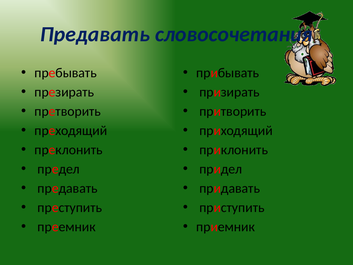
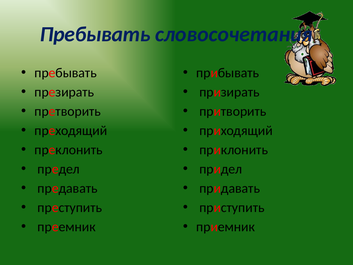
Предавать: Предавать -> Пребывать (95, 34)
